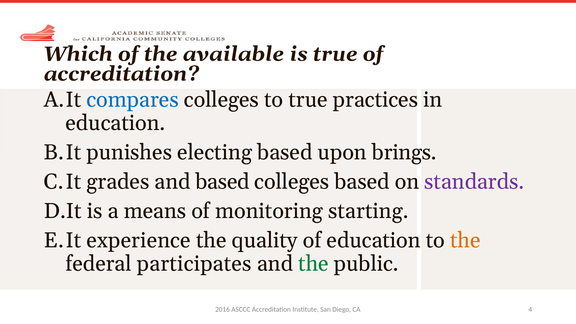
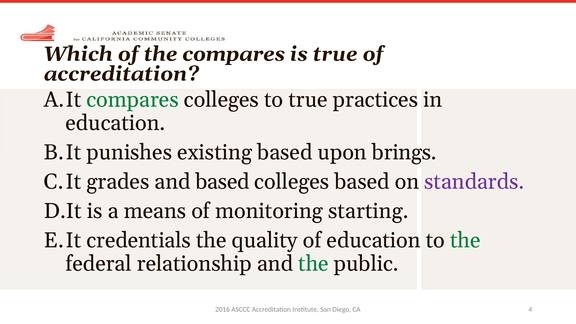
the available: available -> compares (234, 54)
compares colour: blue -> green (133, 100)
electing: electing -> existing (215, 152)
experience: experience -> credentials (139, 240)
the colour: orange -> green (465, 240)
participates: participates -> relationship (194, 264)
